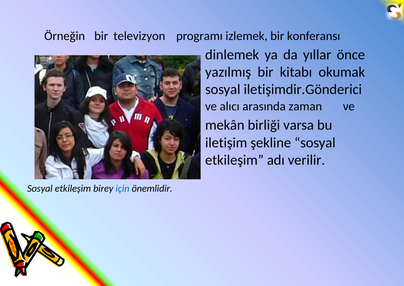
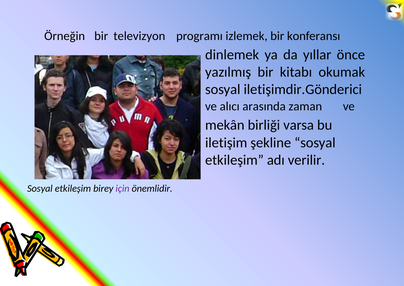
için colour: blue -> purple (123, 189)
